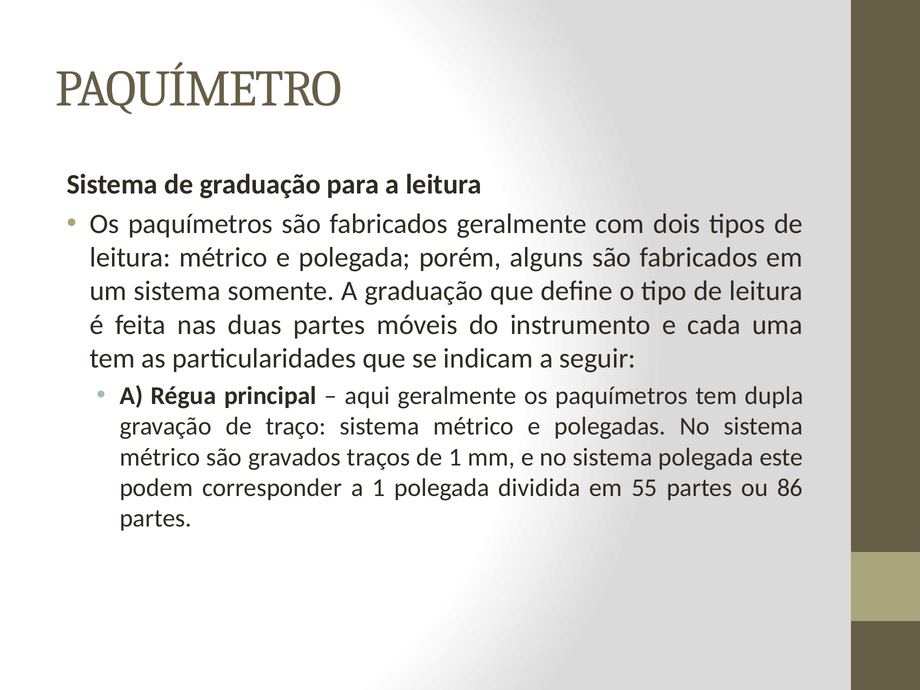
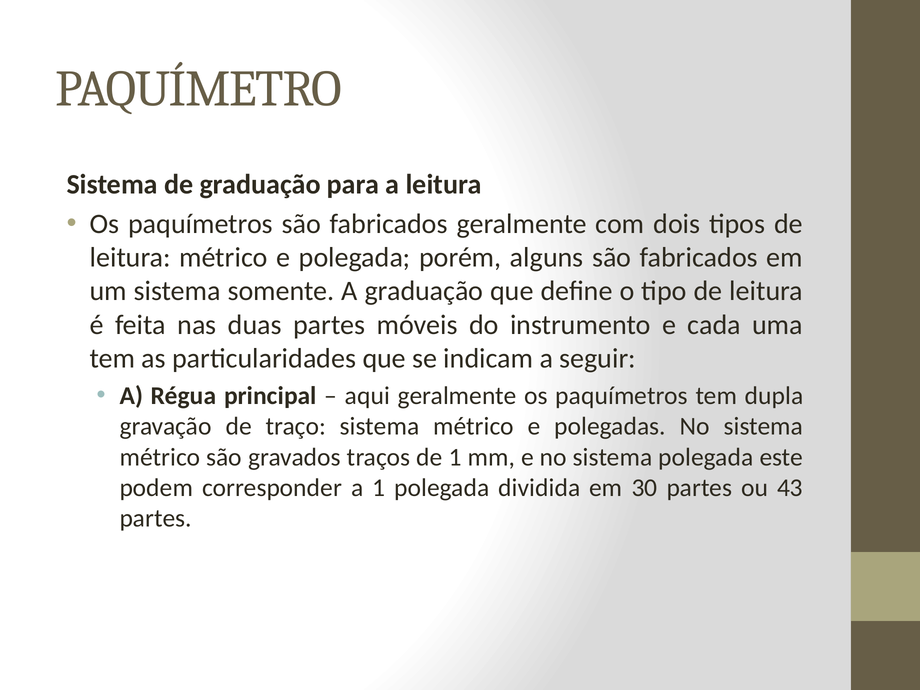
55: 55 -> 30 (644, 488)
86: 86 -> 43 (790, 488)
